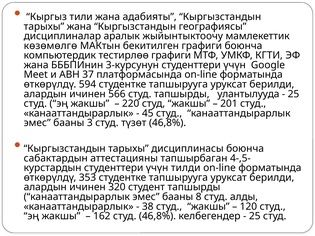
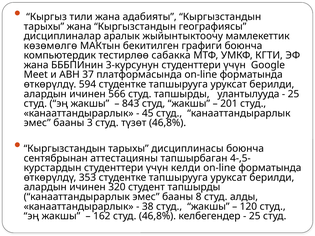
тестирлөө графиги: графиги -> сабакка (171, 55)
220: 220 -> 843 (131, 104)
сабактардын: сабактардын -> сентябрынан (56, 158)
тилди: тилди -> келди (186, 168)
